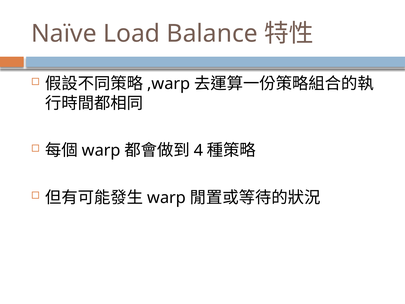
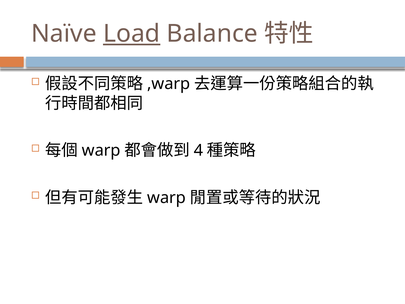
Load underline: none -> present (132, 34)
